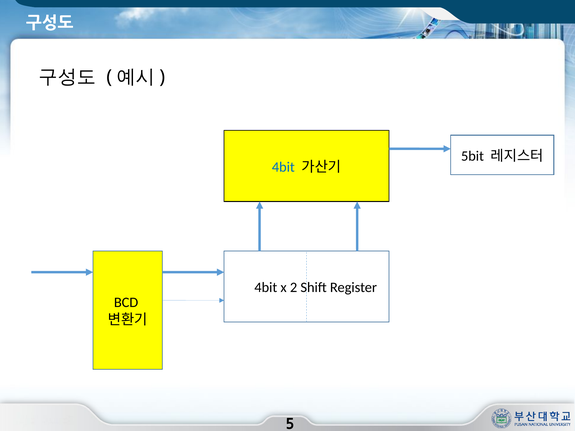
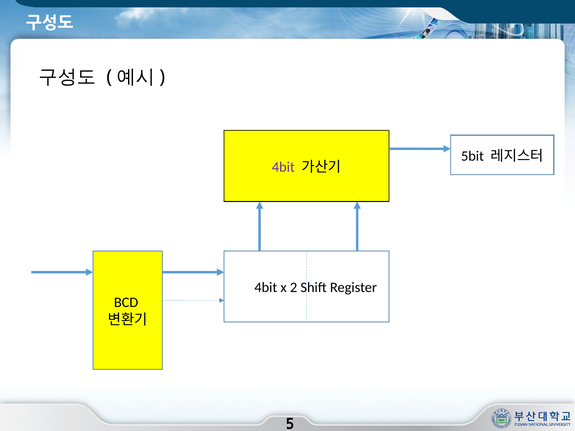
4bit colour: blue -> purple (283, 167)
